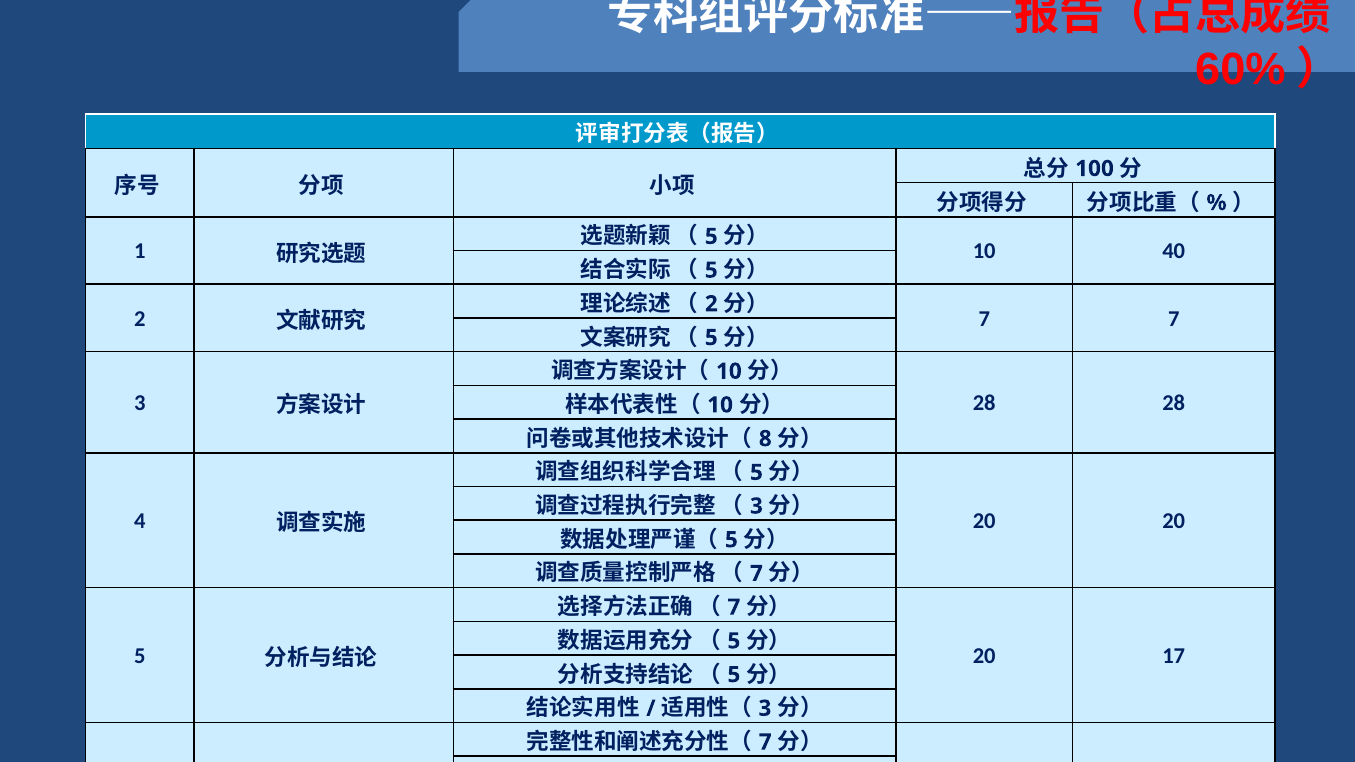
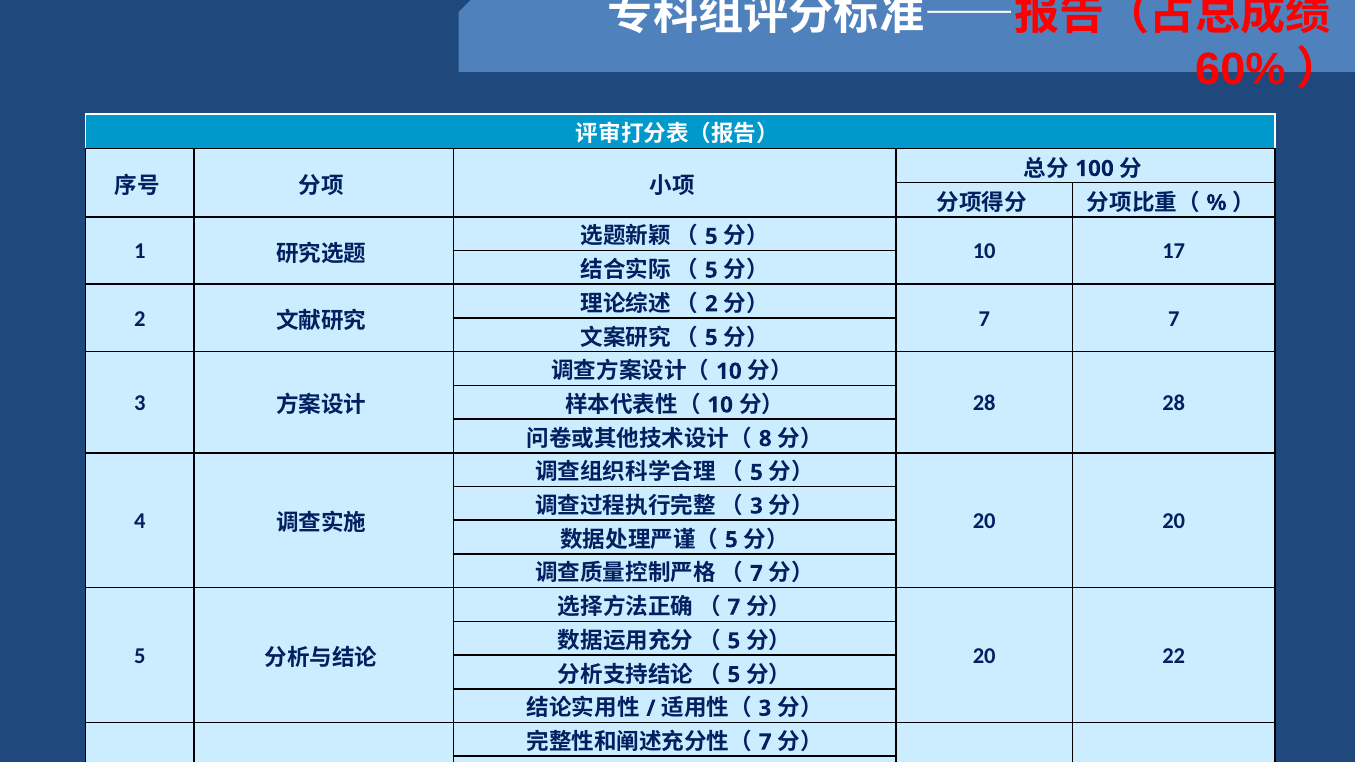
40: 40 -> 17 (1174, 252)
17: 17 -> 22 (1174, 656)
